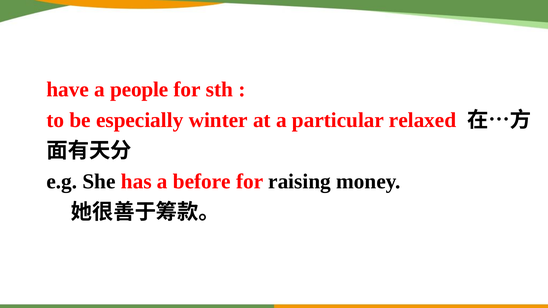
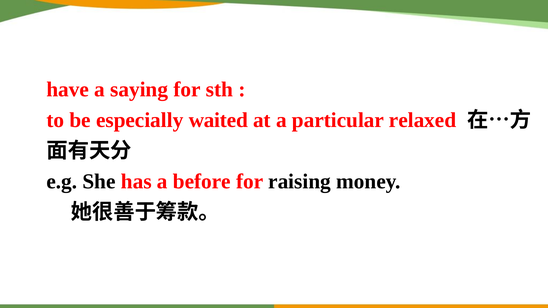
people: people -> saying (139, 89)
winter: winter -> waited (218, 120)
